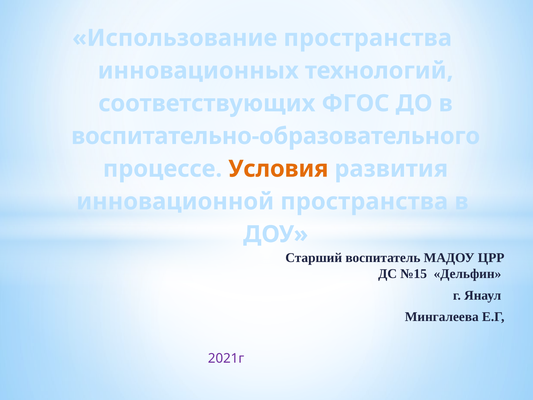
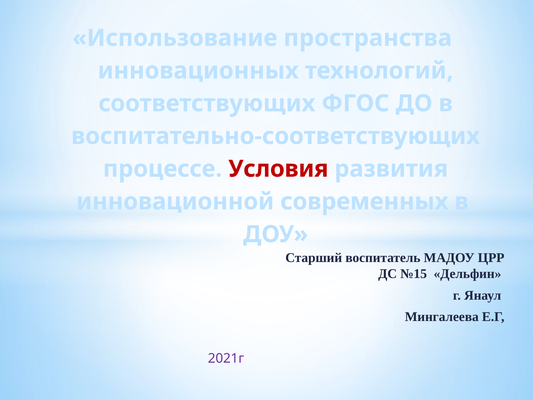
воспитательно-образовательного: воспитательно-образовательного -> воспитательно-соответствующих (276, 136)
Условия colour: orange -> red (278, 169)
инновационной пространства: пространства -> современных (364, 201)
